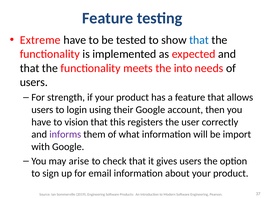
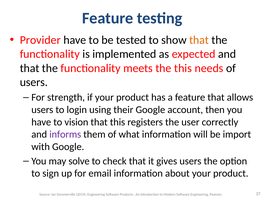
Extreme: Extreme -> Provider (40, 40)
that colour: blue -> orange (199, 40)
the into: into -> this (183, 68)
arise: arise -> solve (79, 161)
